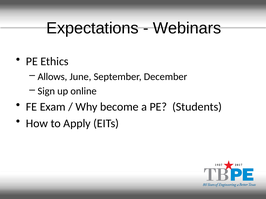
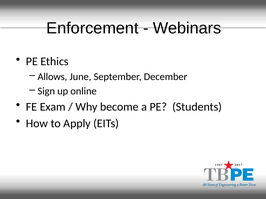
Expectations: Expectations -> Enforcement (92, 28)
